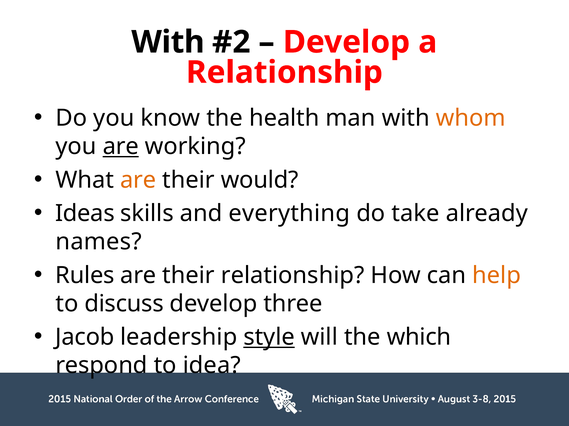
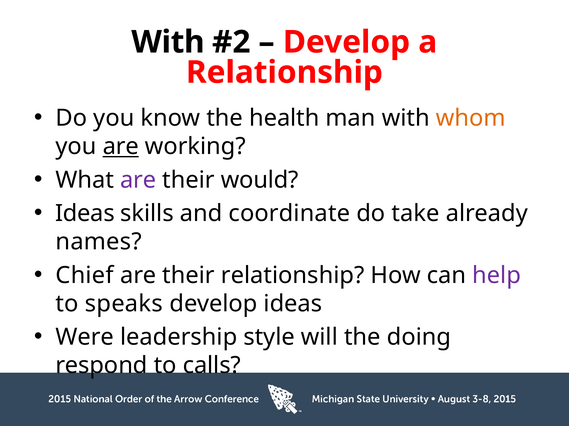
are colour: orange -> purple (138, 180)
everything: everything -> coordinate (289, 214)
Rules: Rules -> Chief (85, 276)
help colour: orange -> purple (497, 276)
discuss: discuss -> speaks (124, 304)
develop three: three -> ideas (293, 304)
Jacob: Jacob -> Were (85, 338)
style underline: present -> none (269, 338)
which: which -> doing (419, 338)
idea: idea -> calls (212, 366)
